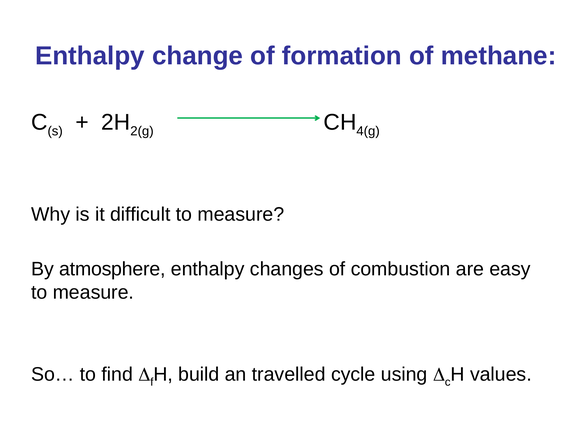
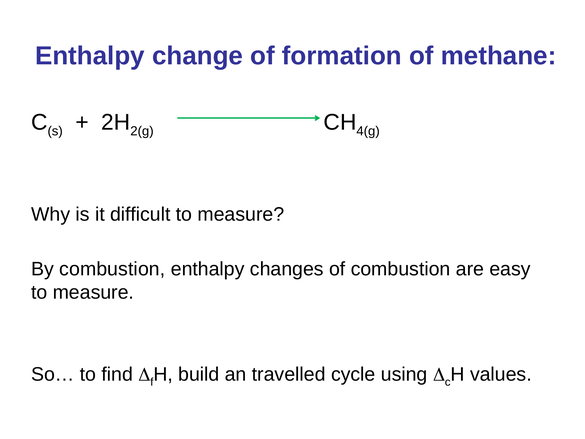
By atmosphere: atmosphere -> combustion (112, 269)
